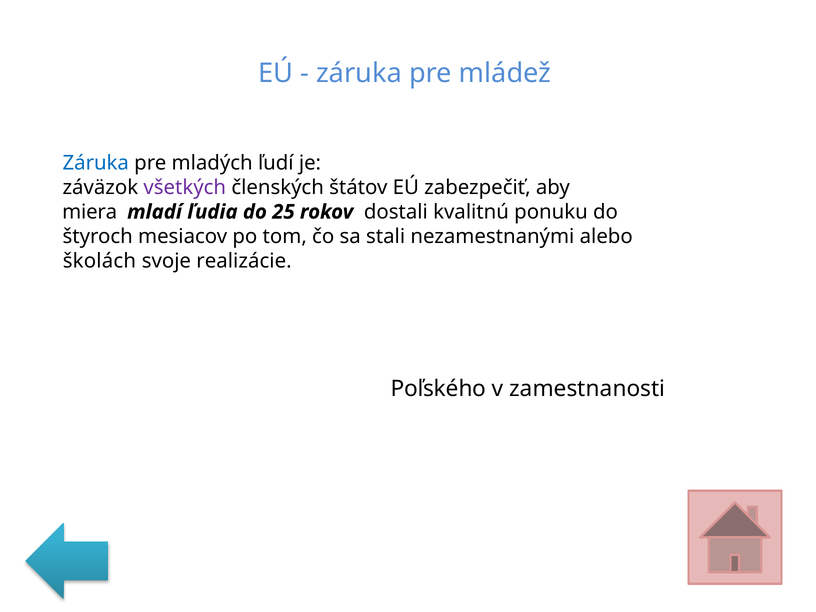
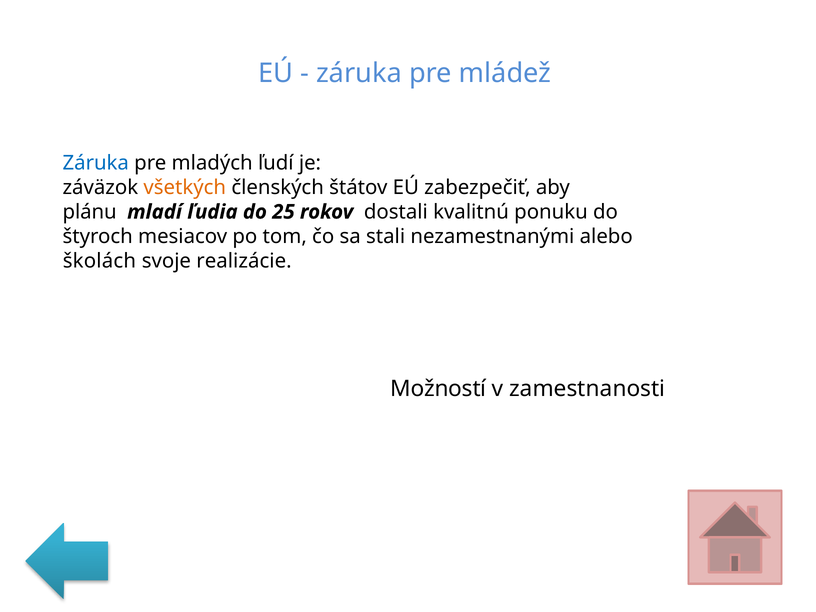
všetkých colour: purple -> orange (185, 187)
miera: miera -> plánu (90, 212)
Poľského: Poľského -> Možností (438, 389)
